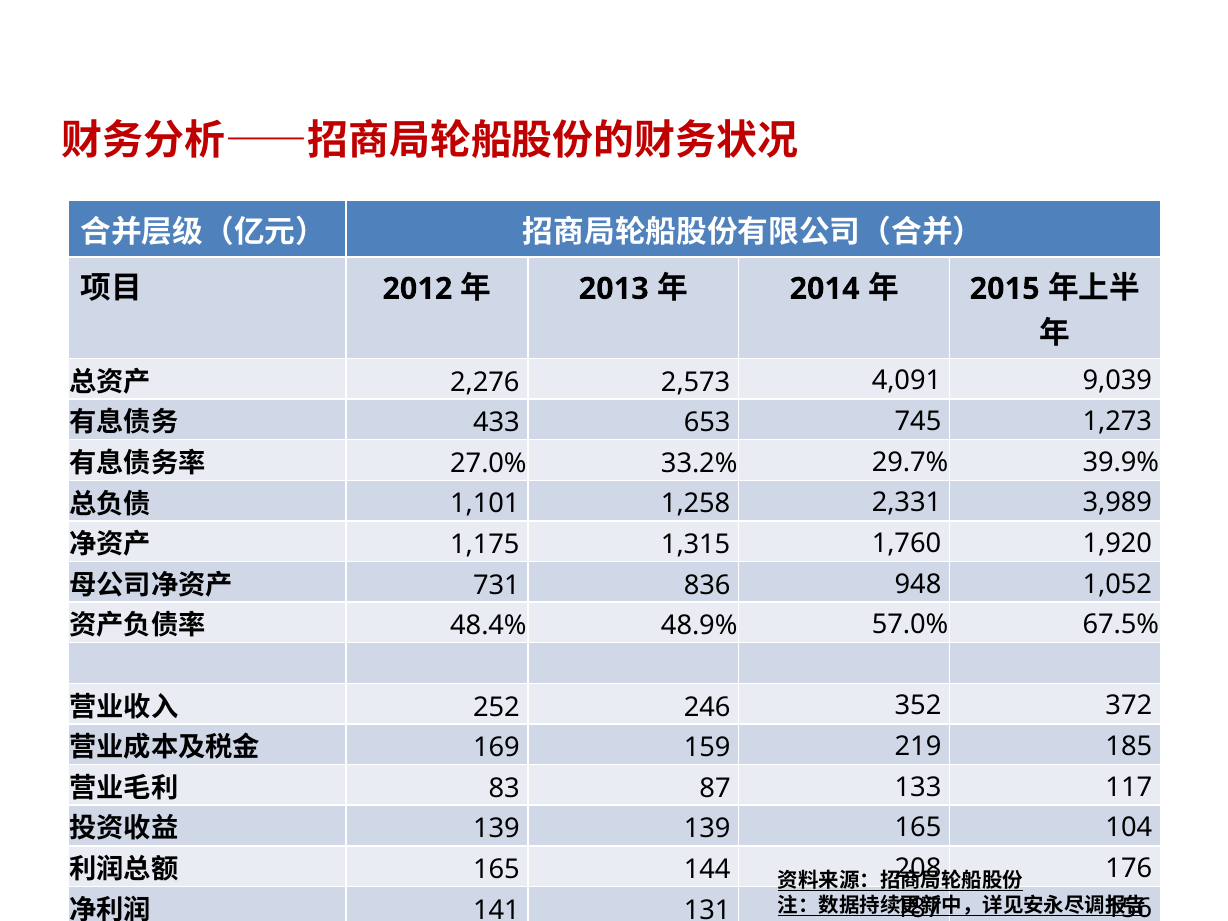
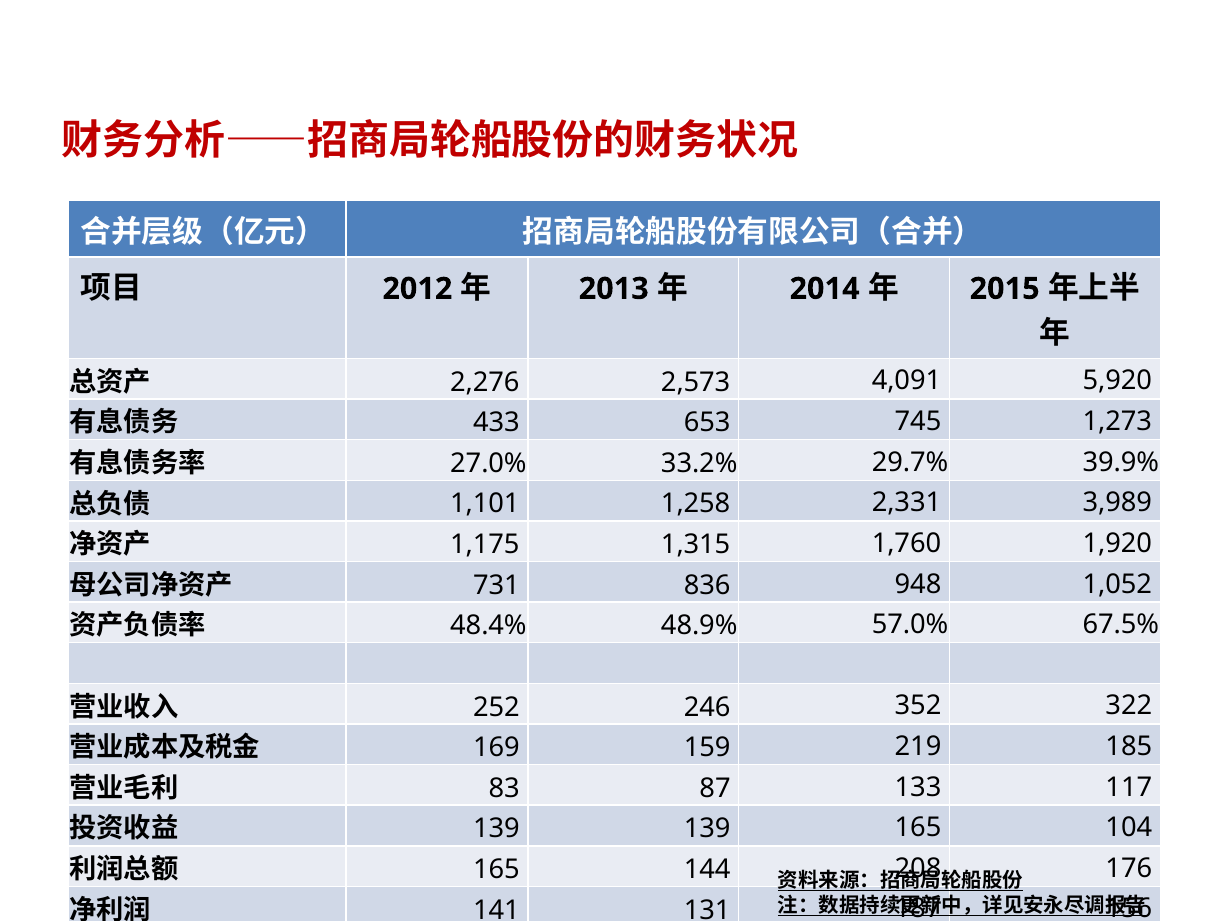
9,039: 9,039 -> 5,920 (1117, 381)
372: 372 -> 322 (1129, 706)
